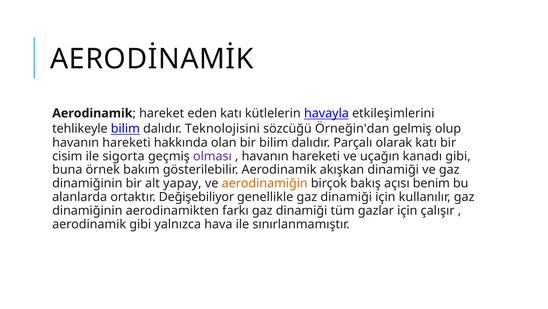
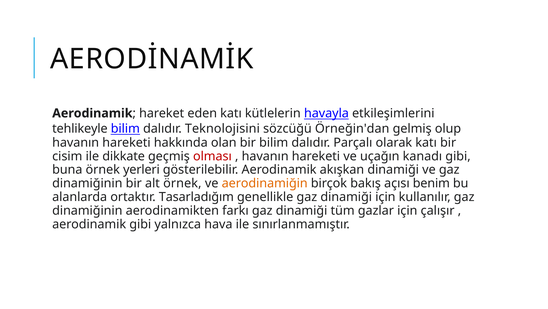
sigorta: sigorta -> dikkate (124, 156)
olması colour: purple -> red (212, 156)
bakım: bakım -> yerleri (141, 169)
alt yapay: yapay -> örnek (182, 183)
Değişebiliyor: Değişebiliyor -> Tasarladığım (196, 197)
